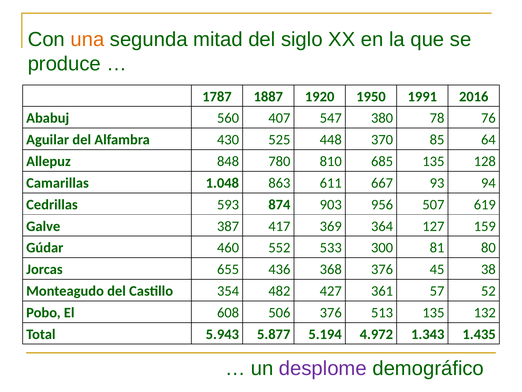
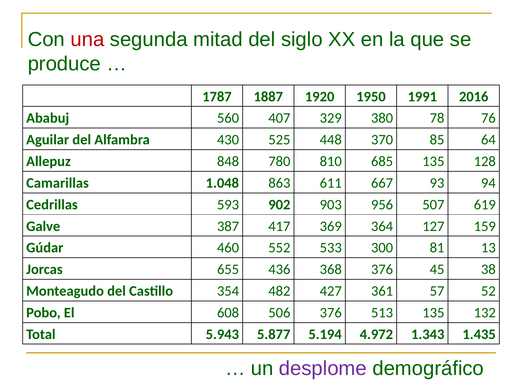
una colour: orange -> red (87, 39)
547: 547 -> 329 (331, 118)
874: 874 -> 902 (279, 204)
80: 80 -> 13 (488, 247)
